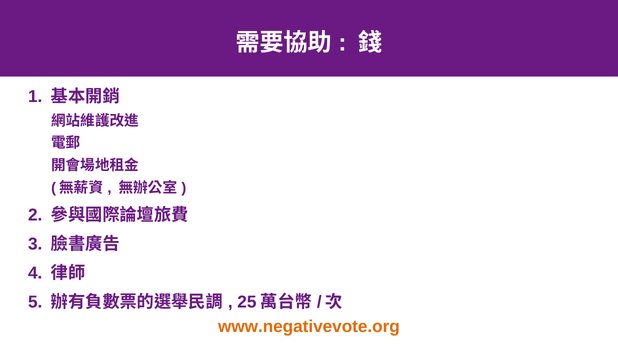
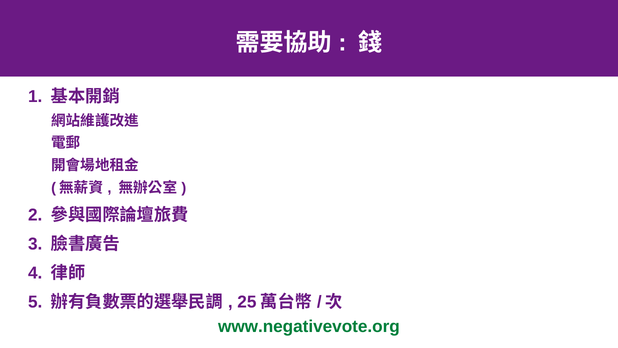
www.negativevote.org colour: orange -> green (309, 326)
